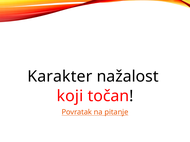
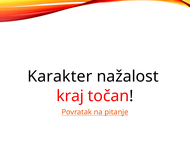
koji: koji -> kraj (70, 96)
